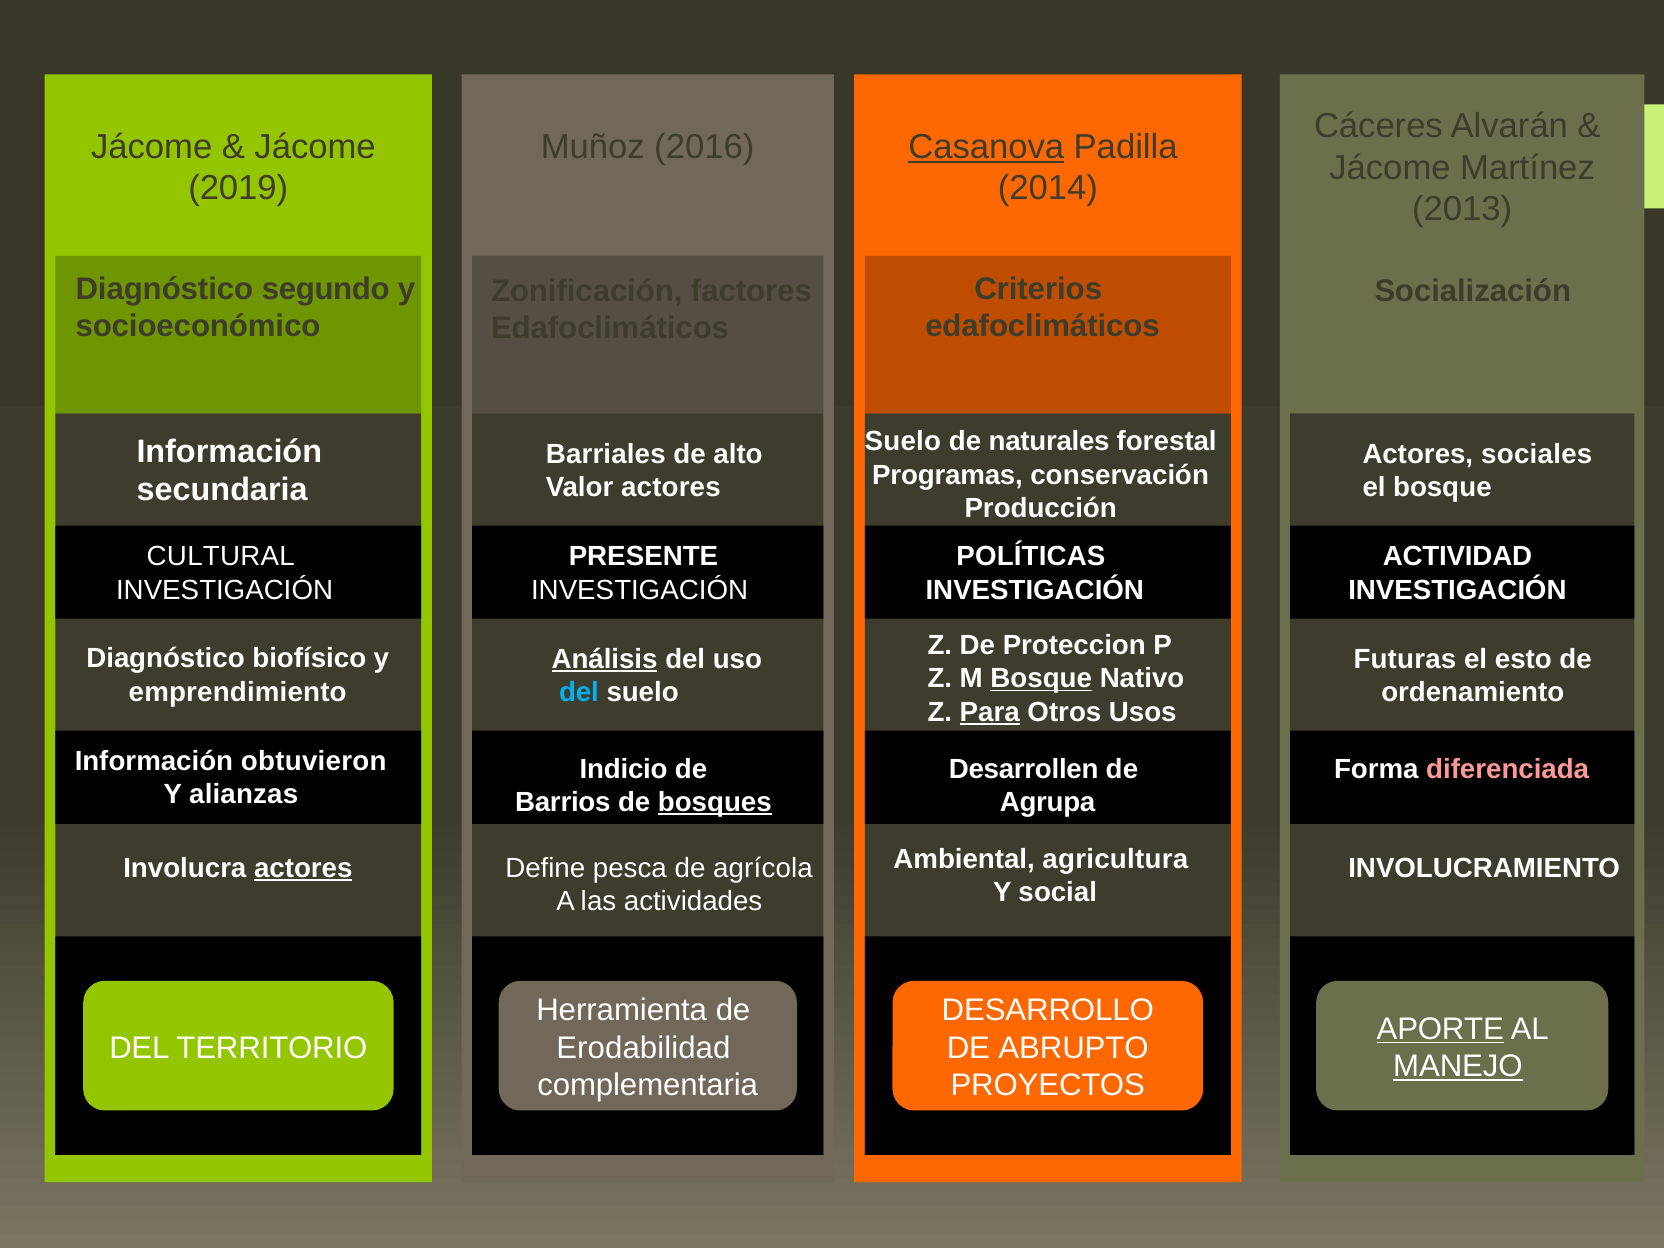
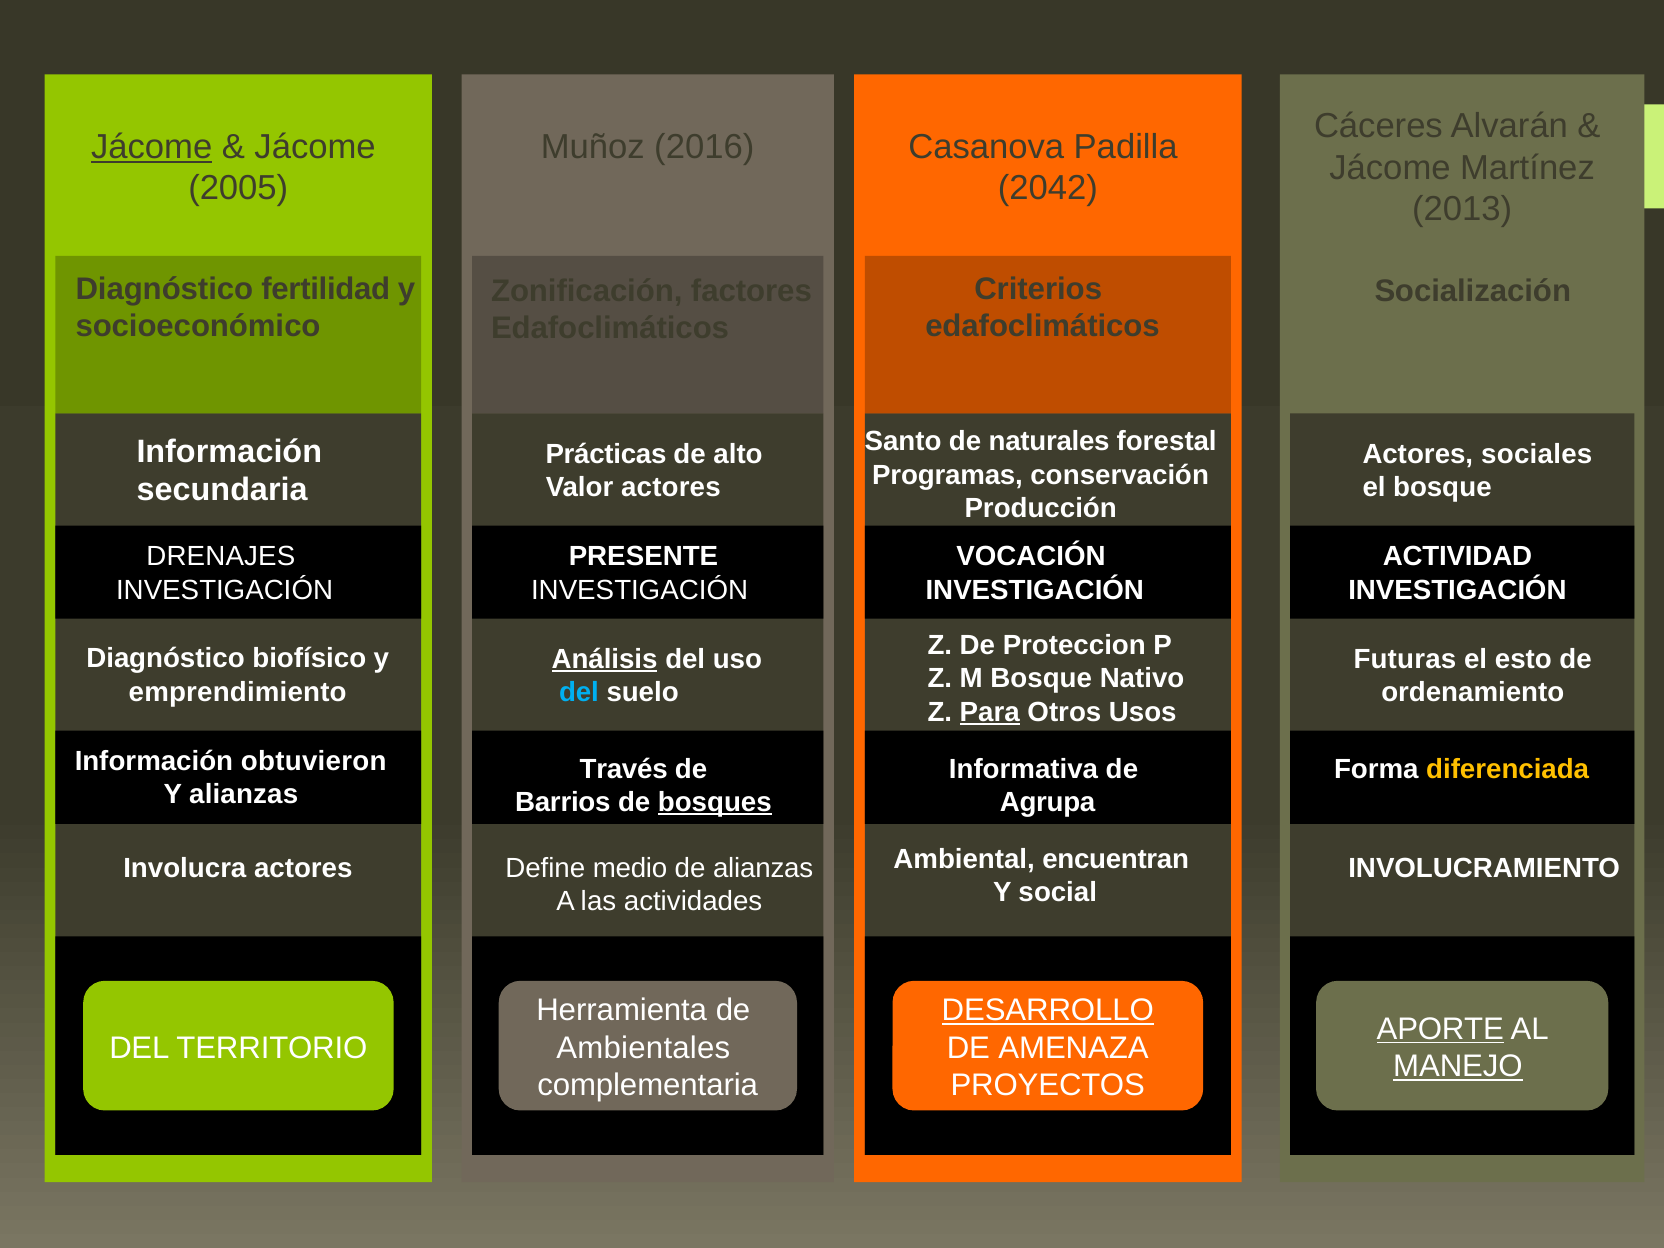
Jácome underline: none -> present (152, 147)
Casanova underline: present -> none (986, 147)
2019: 2019 -> 2005 (238, 189)
2014: 2014 -> 2042 (1048, 189)
segundo: segundo -> fertilidad (326, 289)
Suelo: Suelo -> Santo (903, 442)
Barriales: Barriales -> Prácticas (606, 454)
CULTURAL: CULTURAL -> DRENAJES (221, 557)
POLÍTICAS: POLÍTICAS -> VOCACIÓN (1031, 557)
Bosque underline: present -> none (1041, 679)
Indicio: Indicio -> Través (624, 769)
Desarrollen: Desarrollen -> Informativa (1024, 769)
diferenciada colour: pink -> yellow (1508, 769)
agricultura: agricultura -> encuentran (1116, 859)
actores underline: present -> none (303, 868)
pesca: pesca -> medio (630, 868)
de agrícola: agrícola -> alianzas (763, 868)
DESARROLLO underline: none -> present (1048, 1010)
Erodabilidad: Erodabilidad -> Ambientales (643, 1048)
ABRUPTO: ABRUPTO -> AMENAZA (1074, 1048)
